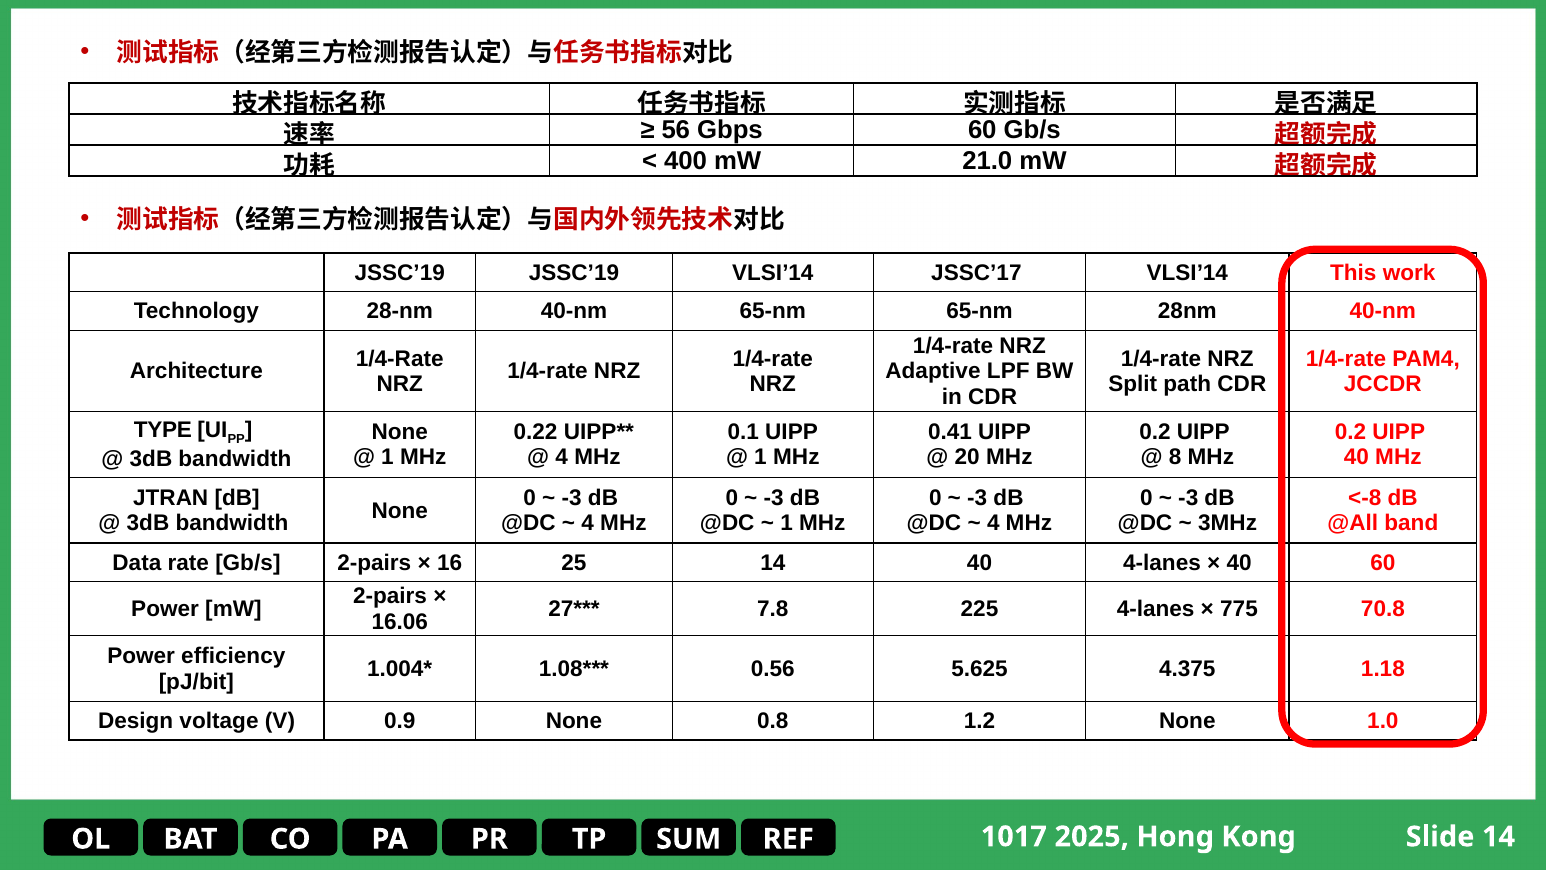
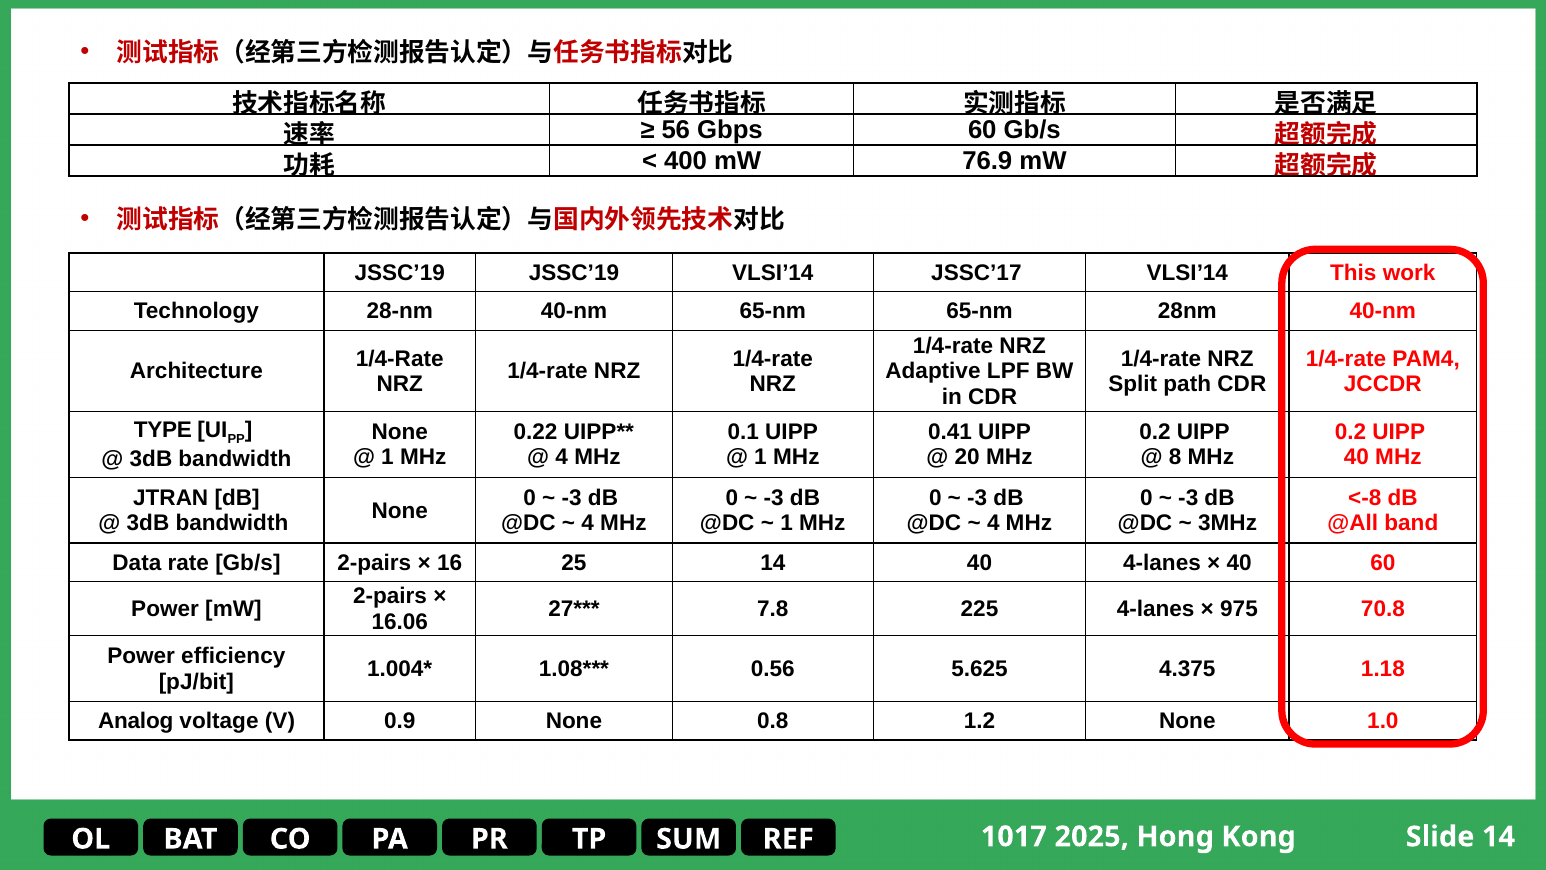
21.0: 21.0 -> 76.9 (987, 161)
775: 775 -> 975 (1239, 609)
Design: Design -> Analog (136, 721)
